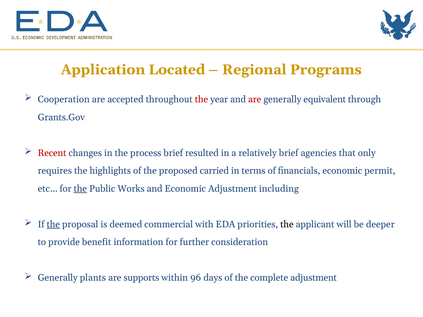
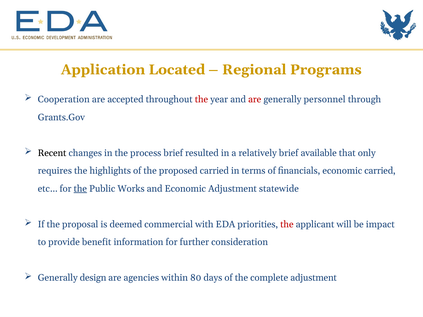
equivalent: equivalent -> personnel (325, 100)
Recent colour: red -> black (52, 153)
agencies: agencies -> available (319, 153)
economic permit: permit -> carried (380, 171)
including: including -> statewide (279, 189)
the underline: present -> none (53, 224)
the colour: black -> red (287, 224)
deeper: deeper -> impact (380, 224)
plants: plants -> design (93, 278)
supports: supports -> agencies (141, 278)
96: 96 -> 80 (196, 278)
